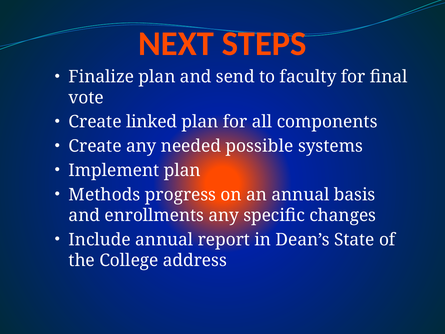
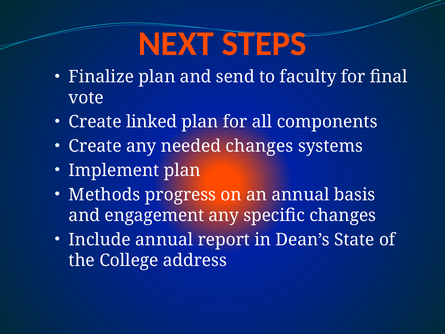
needed possible: possible -> changes (259, 146)
enrollments: enrollments -> engagement (154, 215)
